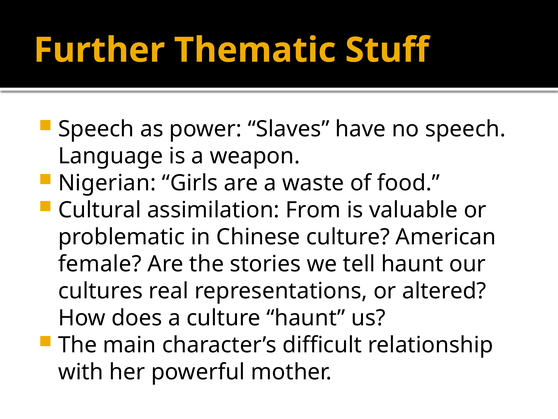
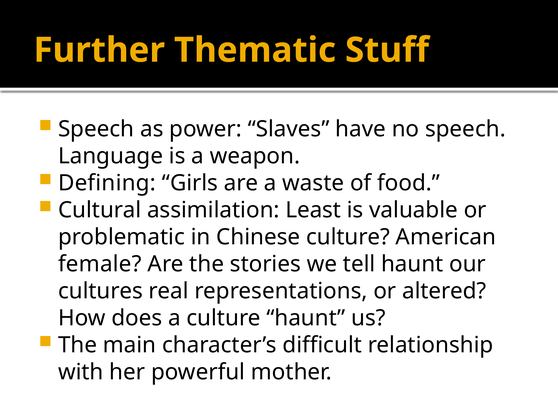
Nigerian: Nigerian -> Defining (107, 183)
From: From -> Least (313, 210)
